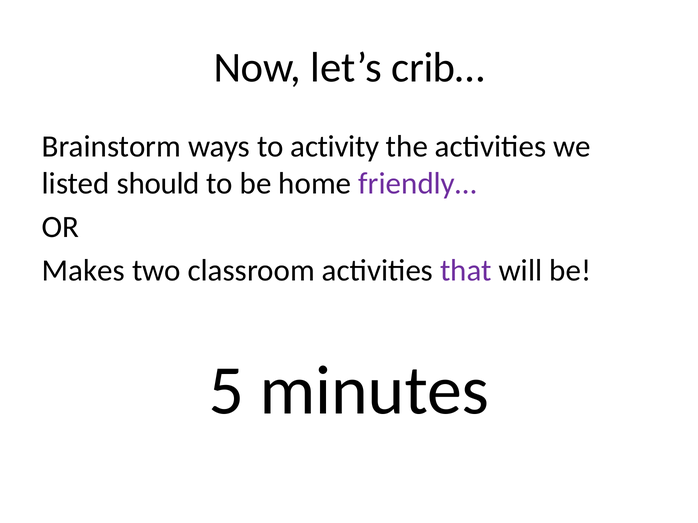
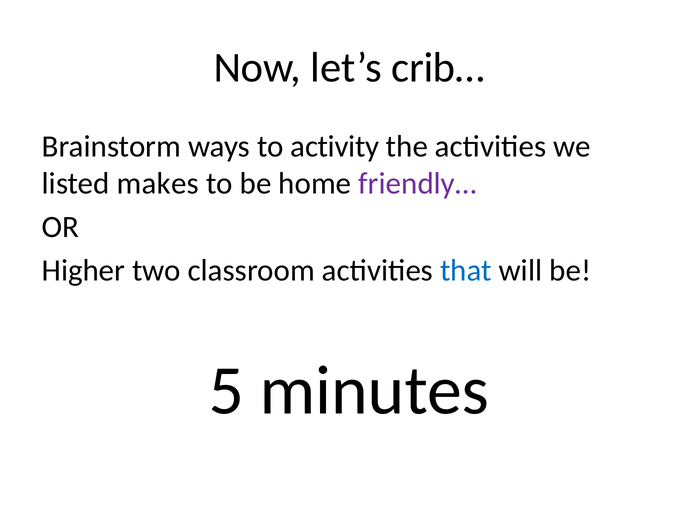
should: should -> makes (158, 184)
Makes: Makes -> Higher (83, 271)
that colour: purple -> blue (466, 271)
